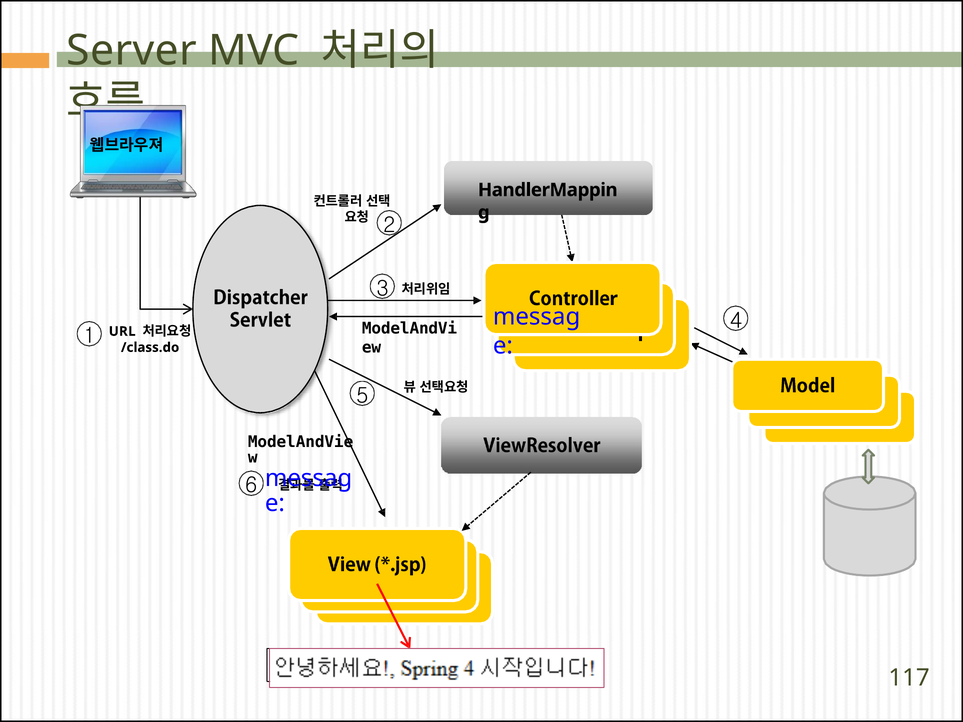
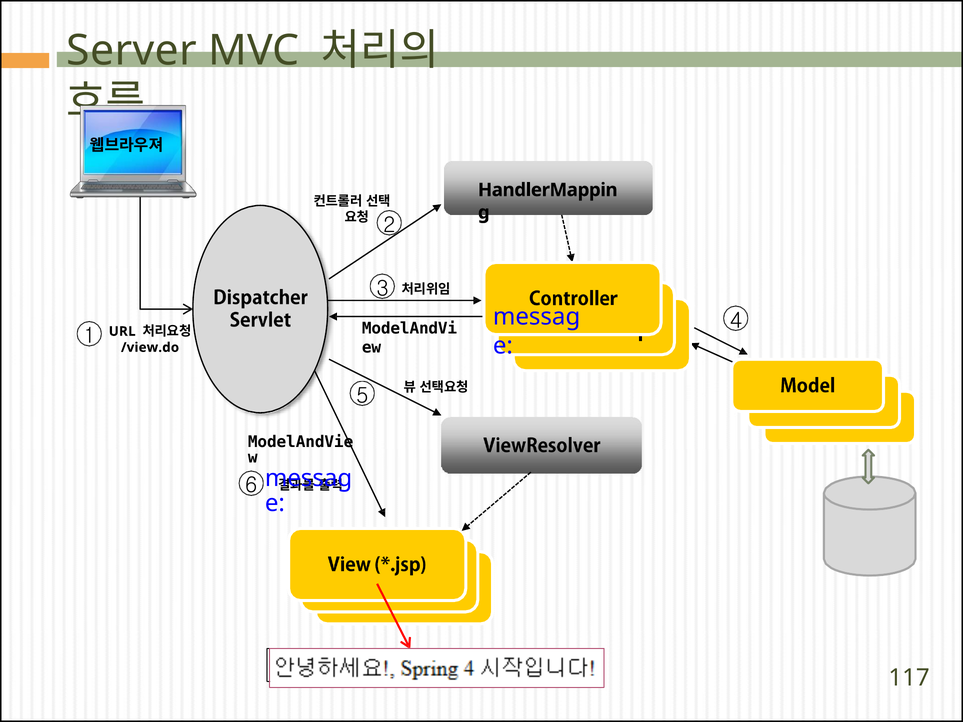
/class.do: /class.do -> /view.do (150, 348)
